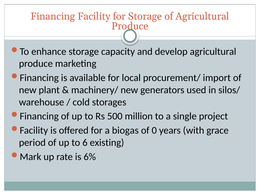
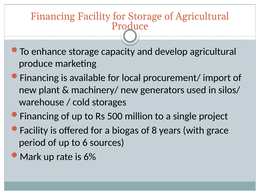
0: 0 -> 8 (154, 130)
existing: existing -> sources (107, 143)
